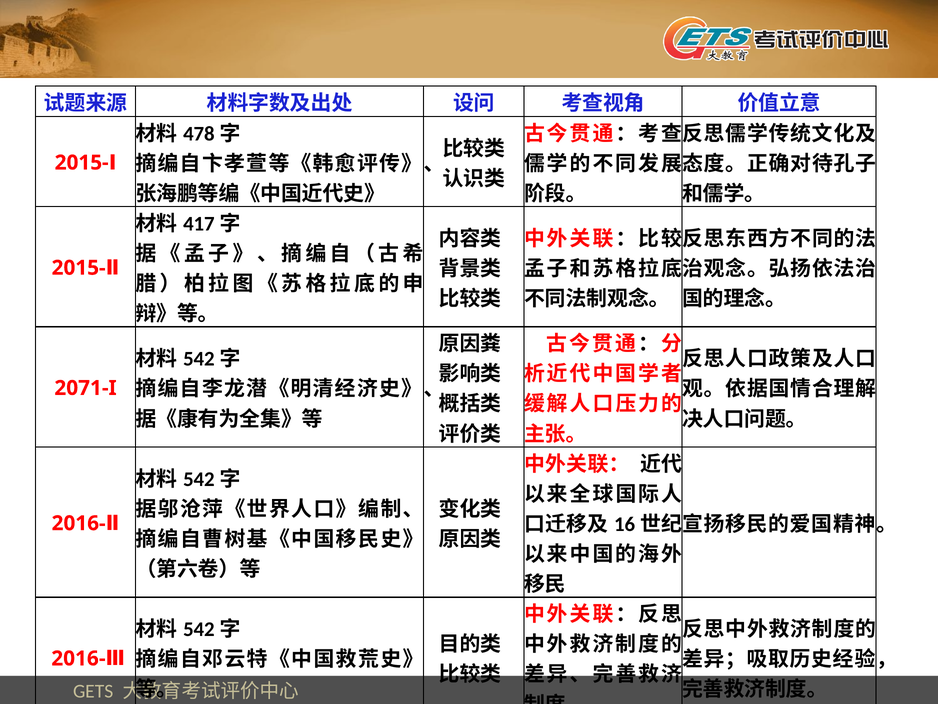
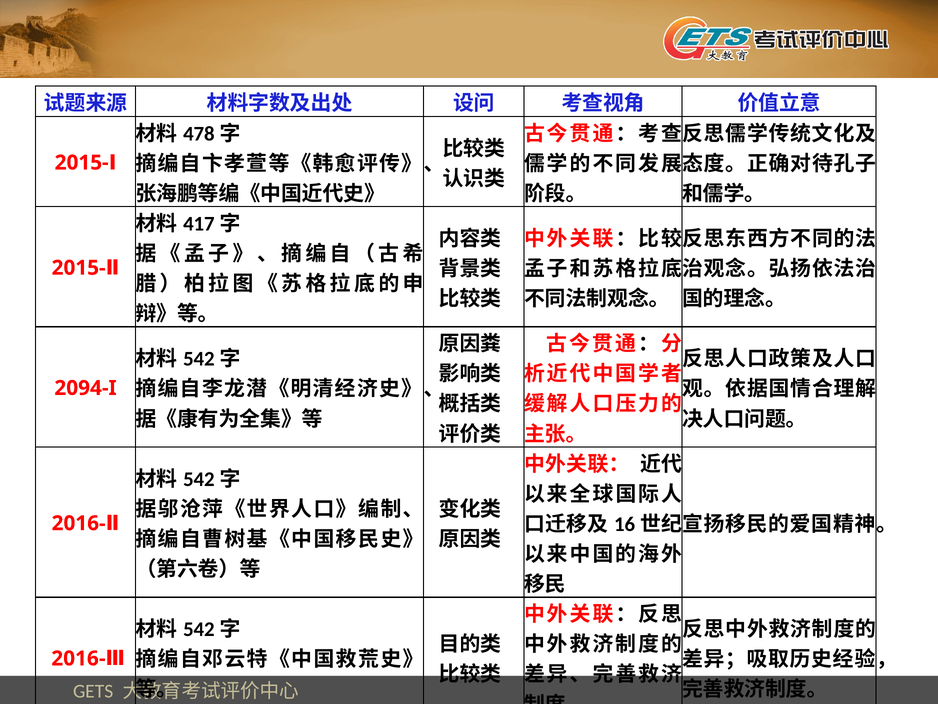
2071-I: 2071-I -> 2094-I (85, 388)
